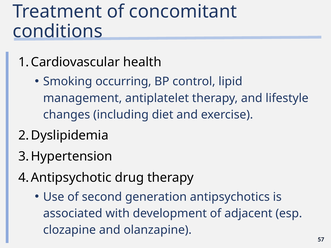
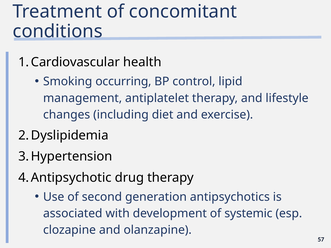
adjacent: adjacent -> systemic (248, 214)
